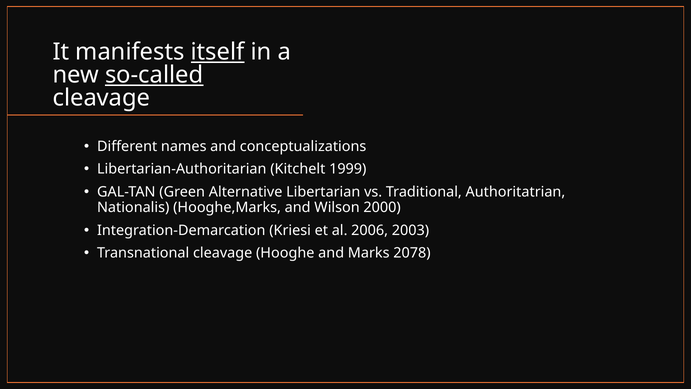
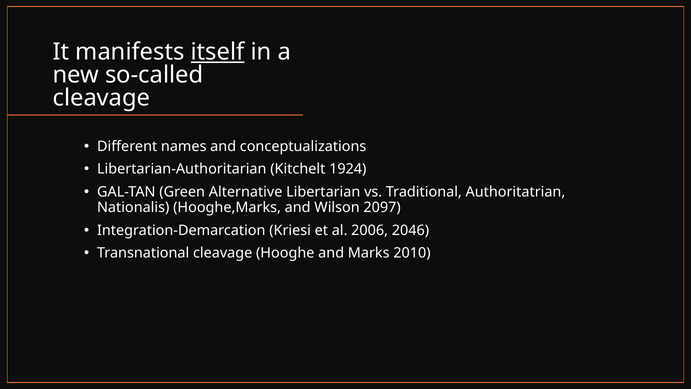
so-called underline: present -> none (154, 75)
1999: 1999 -> 1924 (348, 169)
2000: 2000 -> 2097 (382, 207)
2003: 2003 -> 2046 (410, 230)
2078: 2078 -> 2010 (412, 253)
